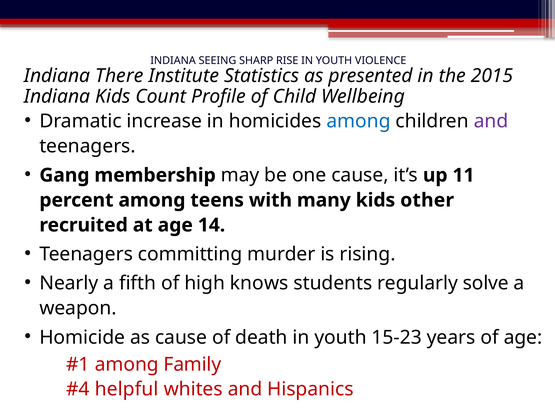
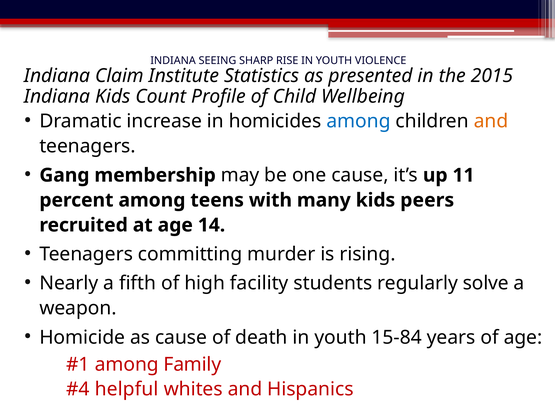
There: There -> Claim (119, 76)
and colour: purple -> orange (491, 121)
other: other -> peers (427, 200)
knows: knows -> facility (259, 283)
15-23: 15-23 -> 15-84 (397, 338)
